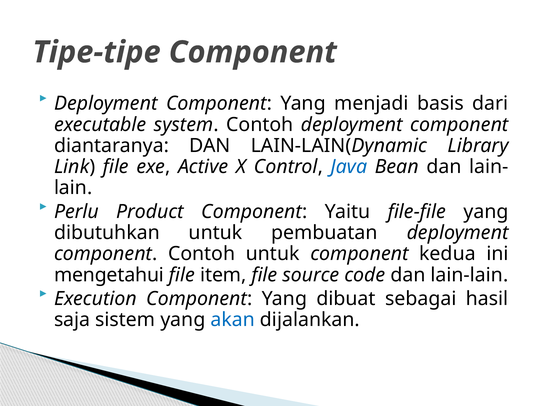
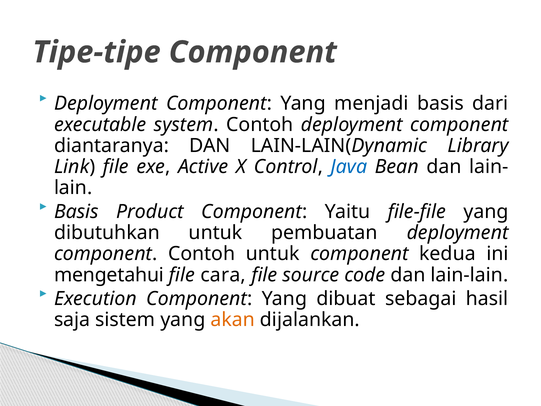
Perlu: Perlu -> Basis (76, 212)
item: item -> cara (223, 275)
akan colour: blue -> orange (233, 320)
